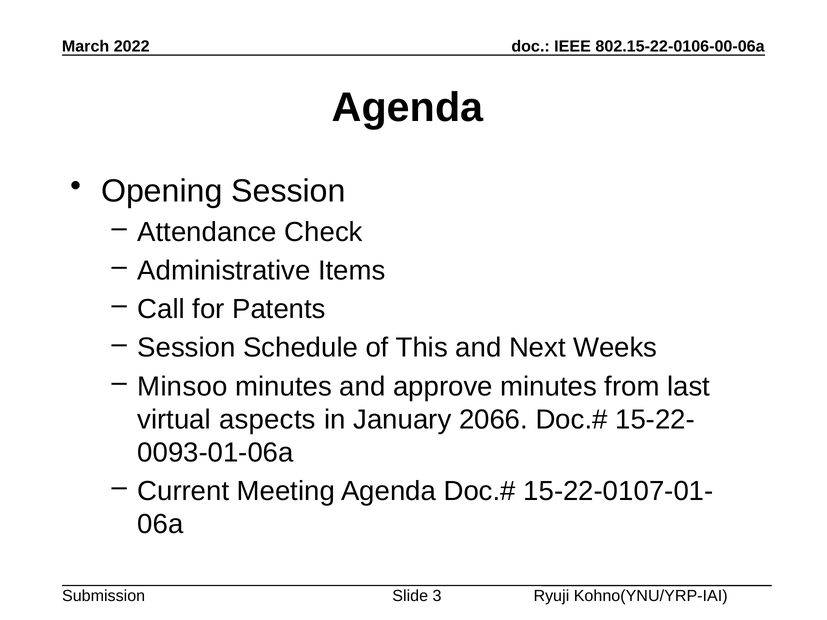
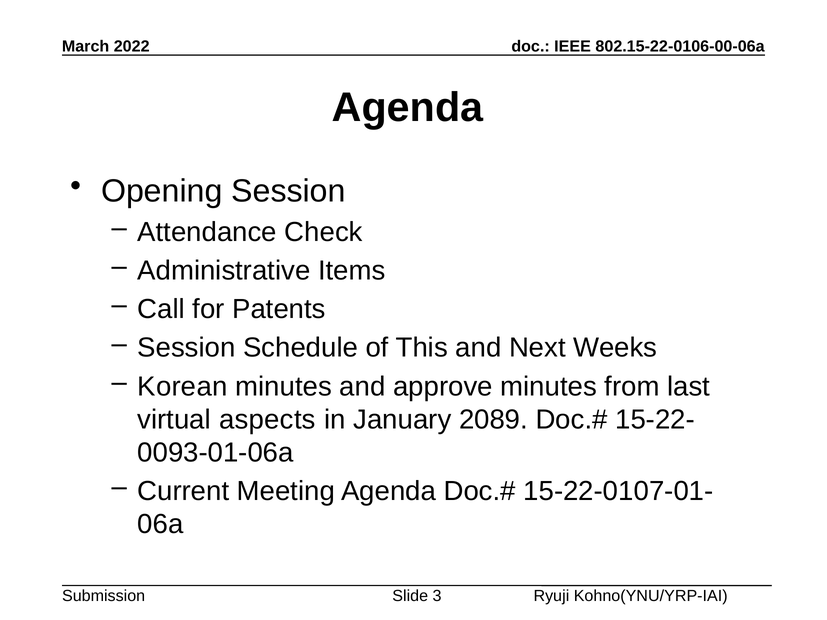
Minsoo: Minsoo -> Korean (182, 387)
2066: 2066 -> 2089 (493, 420)
